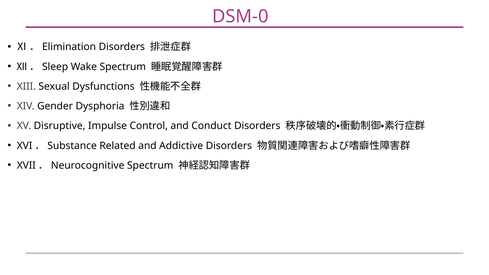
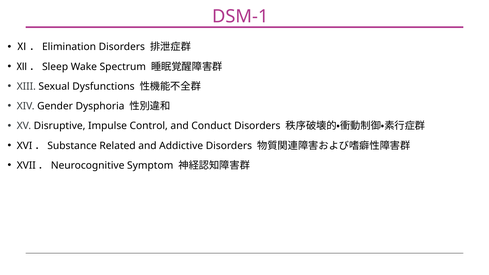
DSM-0: DSM-0 -> DSM-1 (240, 17)
Spectrum: Spectrum -> Symptom (150, 165)
